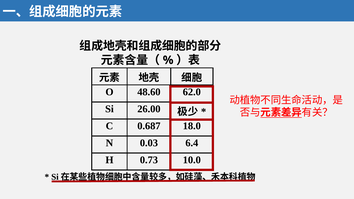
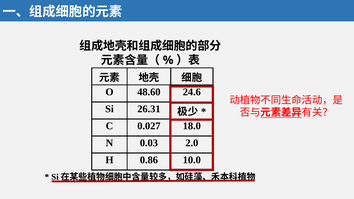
62.0: 62.0 -> 24.6 (192, 92)
26.00: 26.00 -> 26.31 (149, 109)
0.687: 0.687 -> 0.027 (149, 126)
6.4: 6.4 -> 2.0 (192, 143)
0.73: 0.73 -> 0.86 (149, 160)
